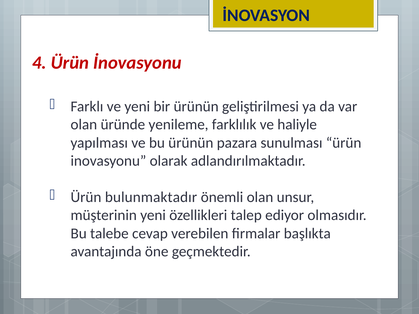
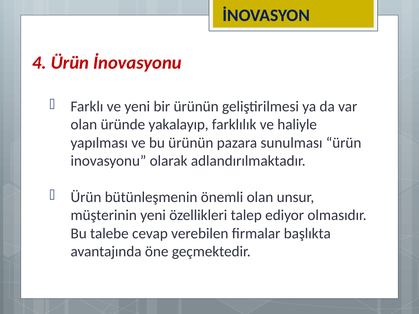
yenileme: yenileme -> yakalayıp (179, 125)
bulunmaktadır: bulunmaktadır -> bütünleşmenin (151, 197)
